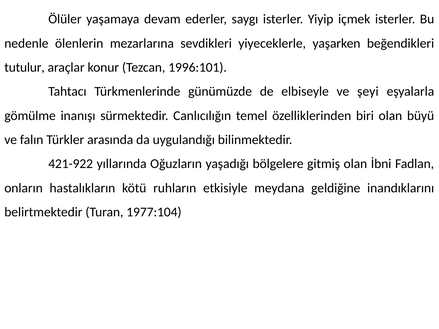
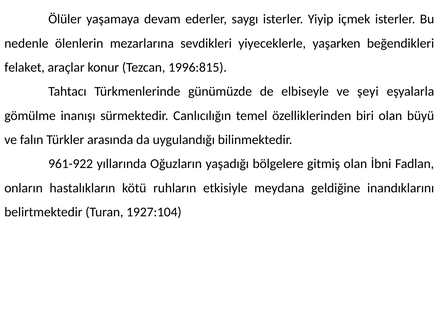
tutulur: tutulur -> felaket (25, 67)
1996:101: 1996:101 -> 1996:815 (198, 67)
421-922: 421-922 -> 961-922 (71, 164)
1977:104: 1977:104 -> 1927:104 (154, 212)
